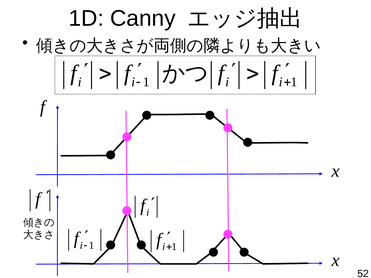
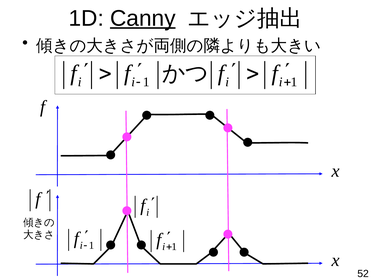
Canny underline: none -> present (143, 18)
